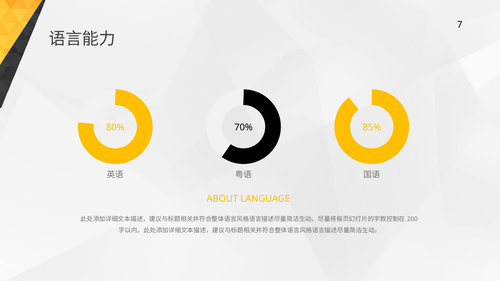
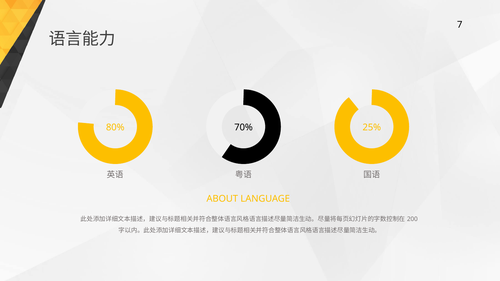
85%: 85% -> 25% (372, 127)
